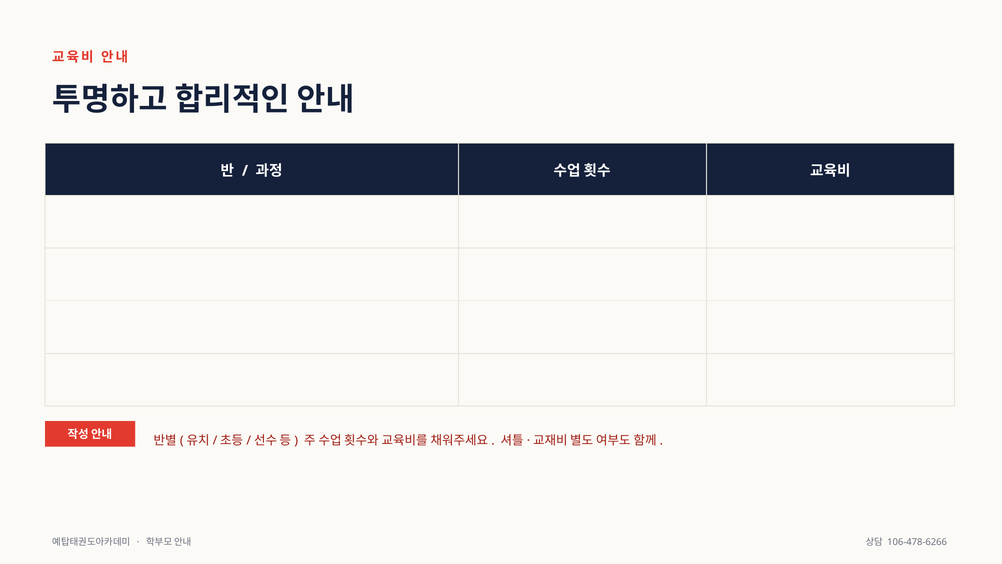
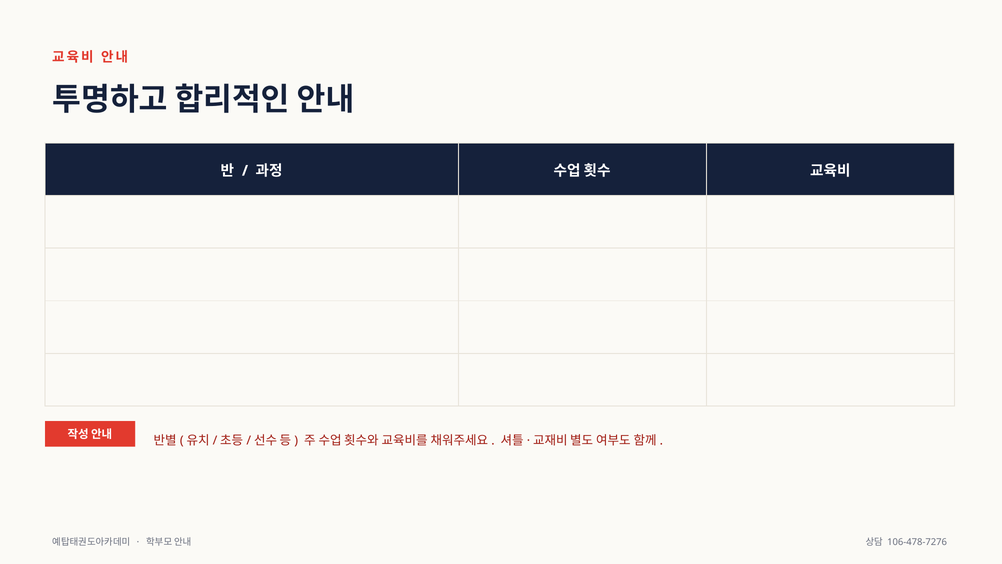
106-478-6266: 106-478-6266 -> 106-478-7276 (917, 542)
